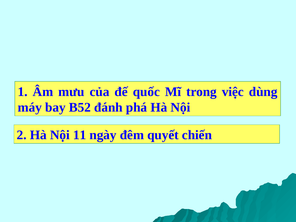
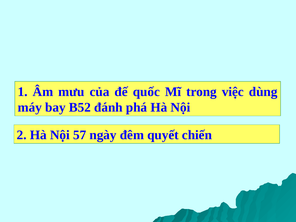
11: 11 -> 57 (80, 135)
